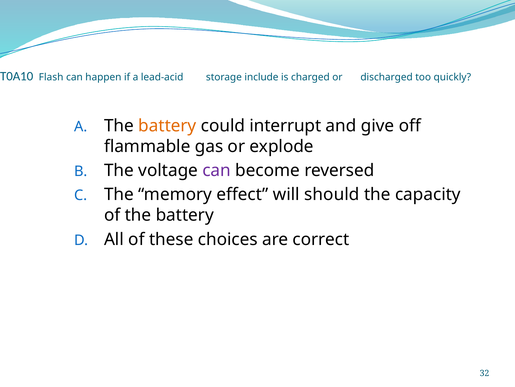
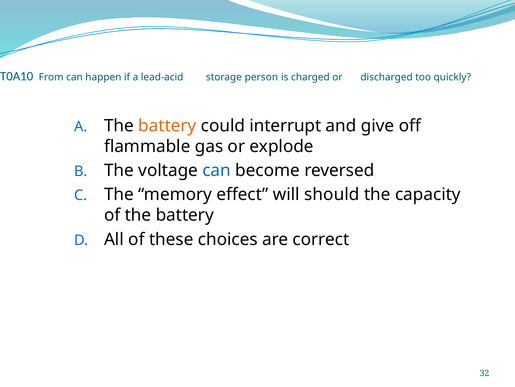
Flash: Flash -> From (51, 77)
include: include -> person (261, 77)
can colour: purple -> blue (217, 170)
